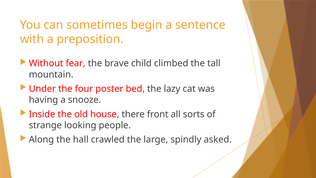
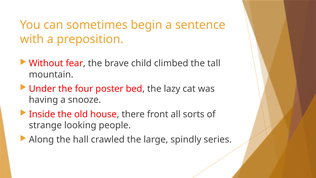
asked: asked -> series (218, 139)
